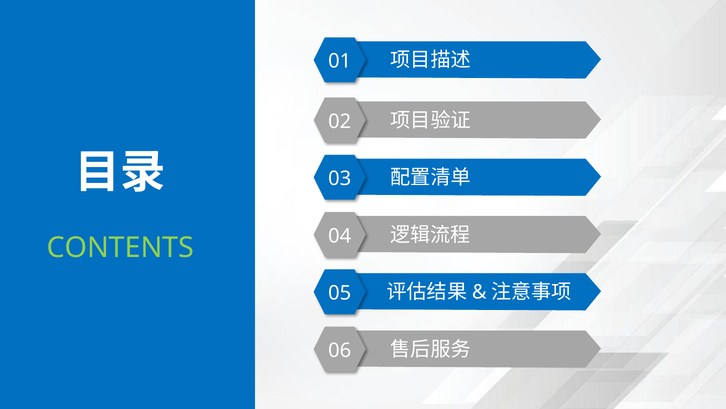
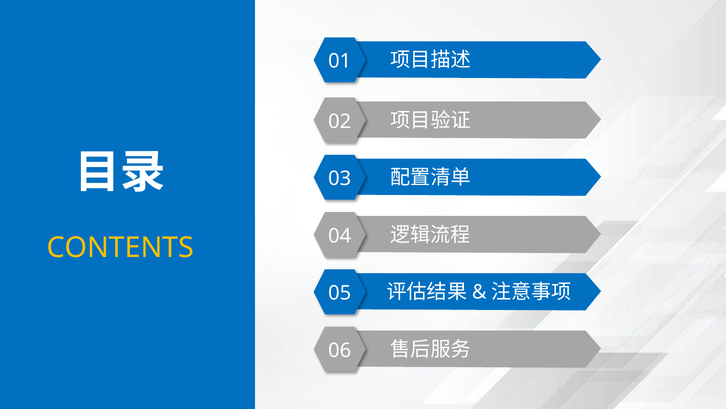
CONTENTS colour: light green -> yellow (120, 247)
